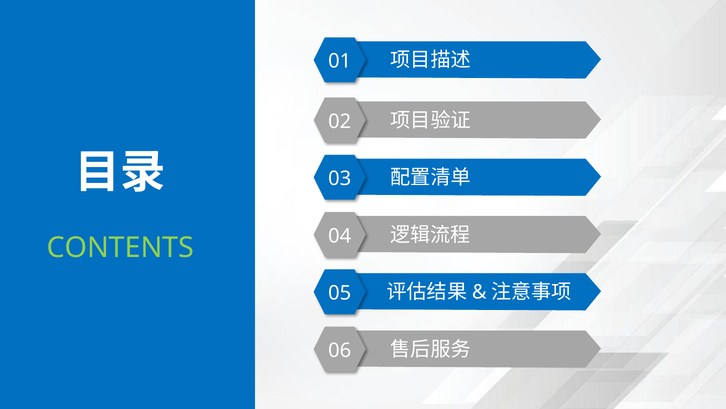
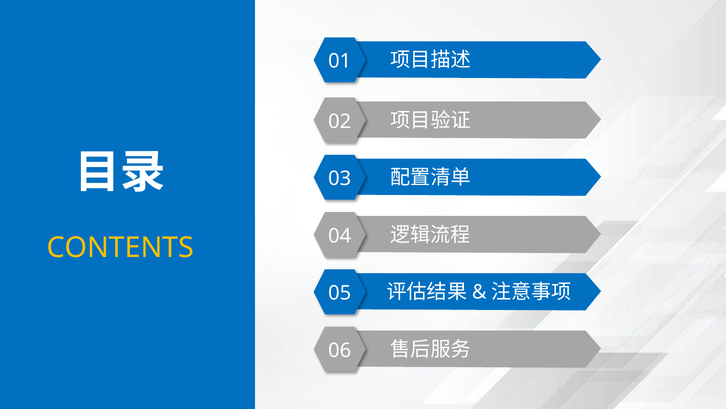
CONTENTS colour: light green -> yellow (120, 247)
